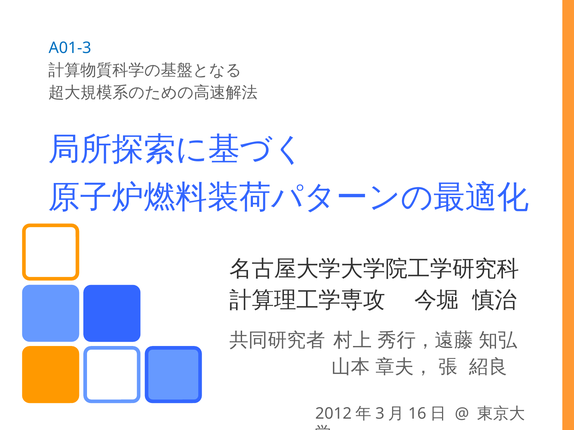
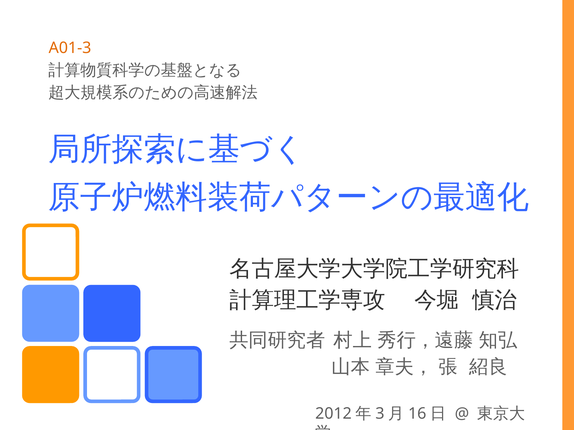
A01-3 colour: blue -> orange (70, 48)
